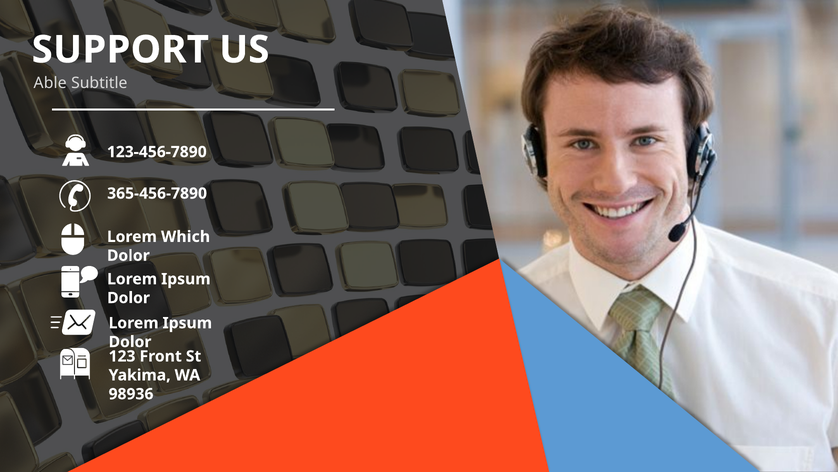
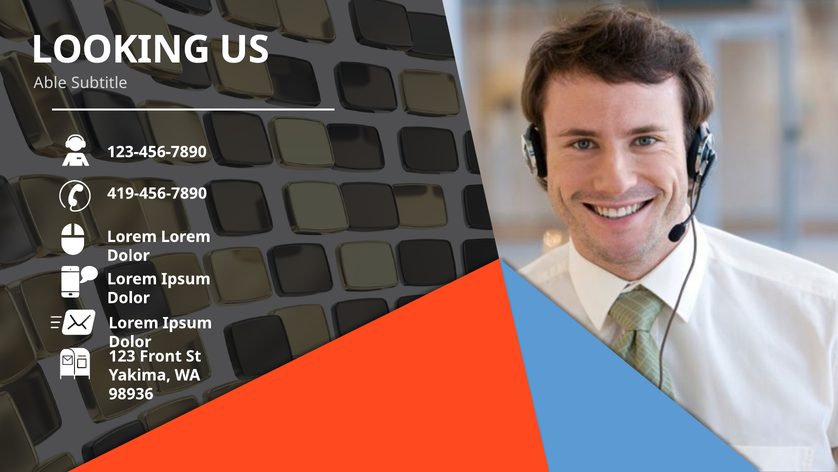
SUPPORT: SUPPORT -> LOOKING (121, 50)
365-456-7890: 365-456-7890 -> 419-456-7890 (157, 193)
Lorem Which: Which -> Lorem (186, 236)
